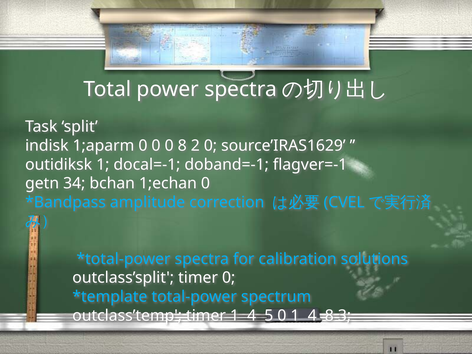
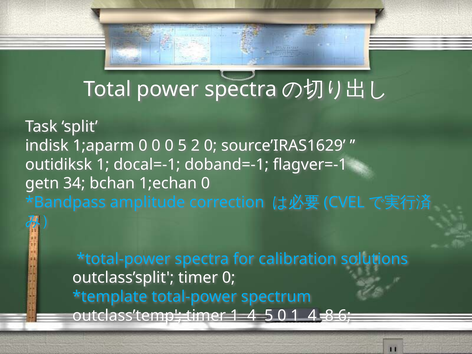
0 8: 8 -> 5 (182, 146)
3: 3 -> 6 (345, 316)
